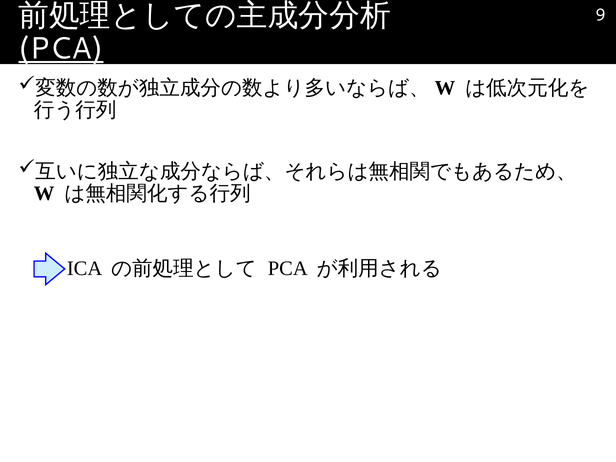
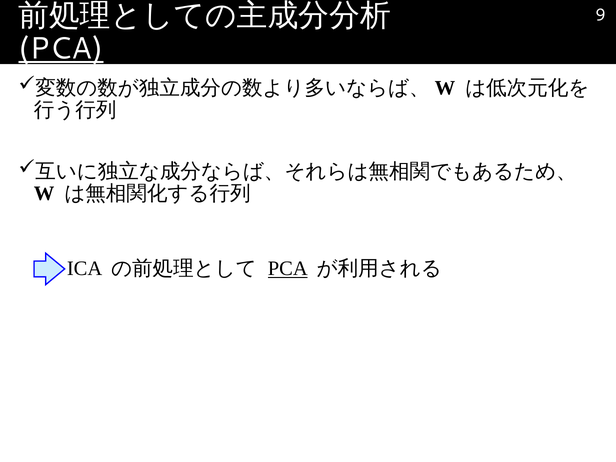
PCA underline: none -> present (288, 269)
